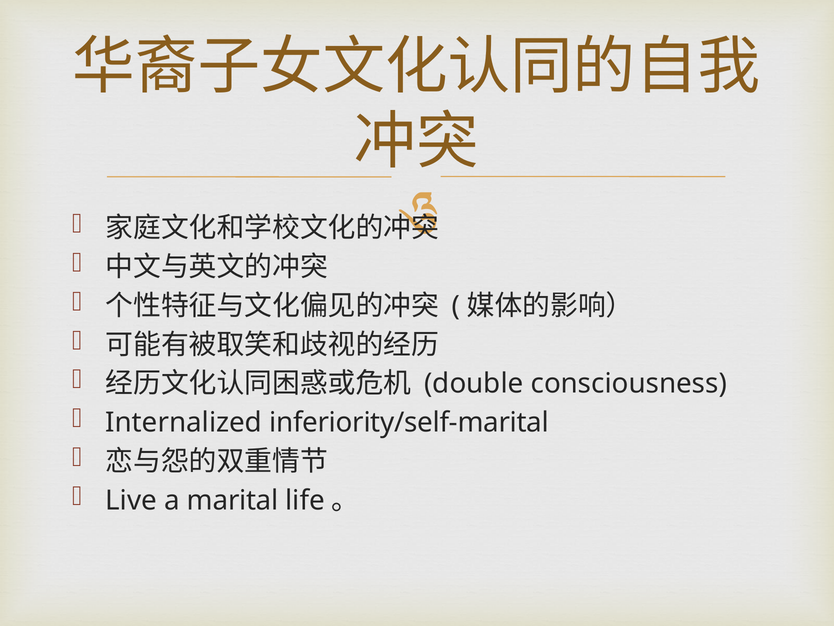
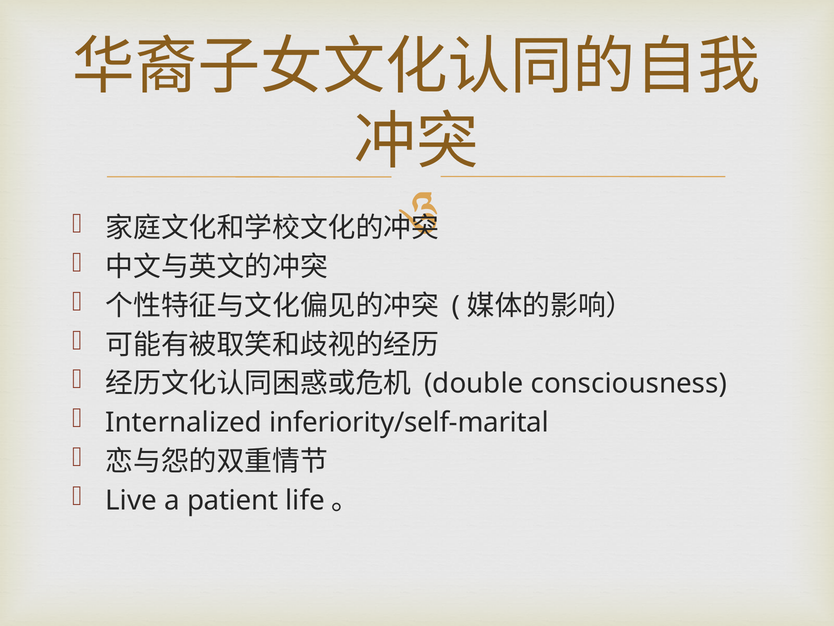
marital: marital -> patient (233, 500)
